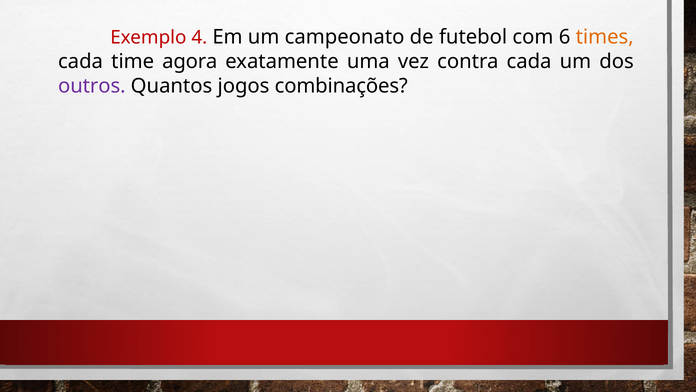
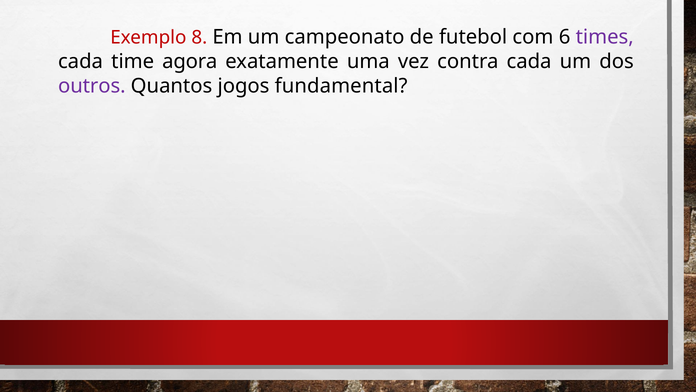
4: 4 -> 8 (199, 38)
times colour: orange -> purple (605, 37)
combinações: combinações -> fundamental (341, 86)
